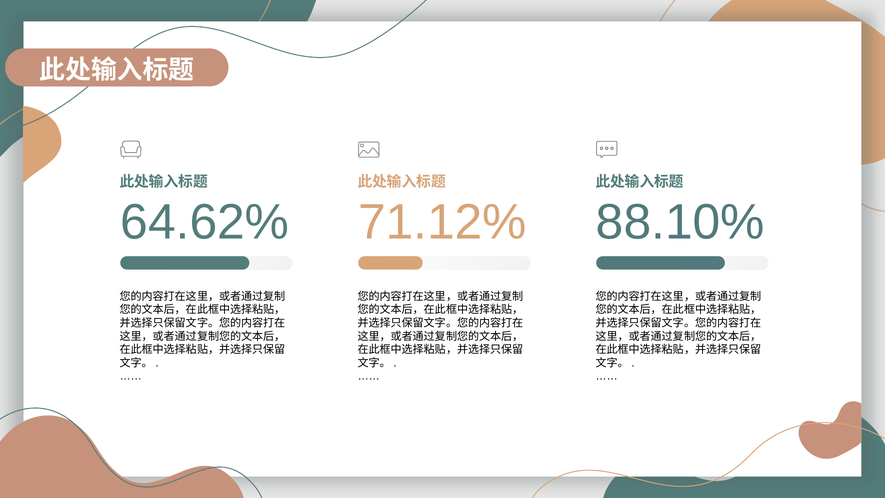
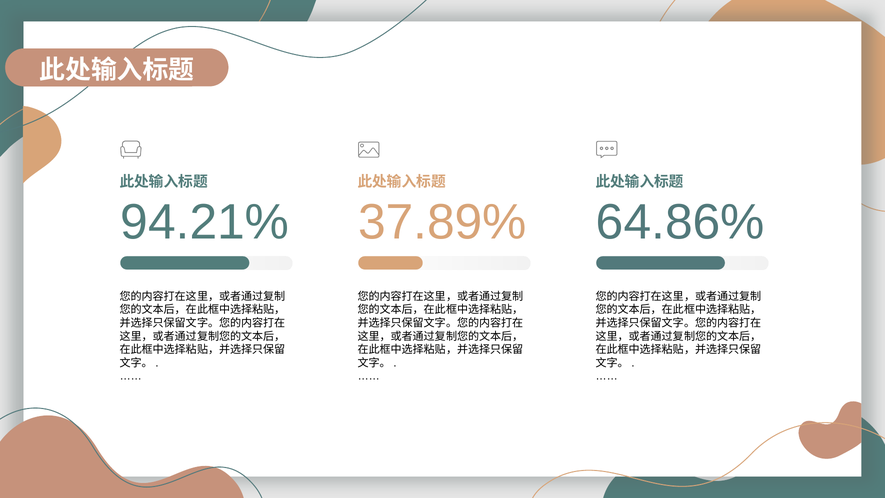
64.62%: 64.62% -> 94.21% (205, 222)
71.12%: 71.12% -> 37.89% (442, 222)
88.10%: 88.10% -> 64.86% (680, 222)
